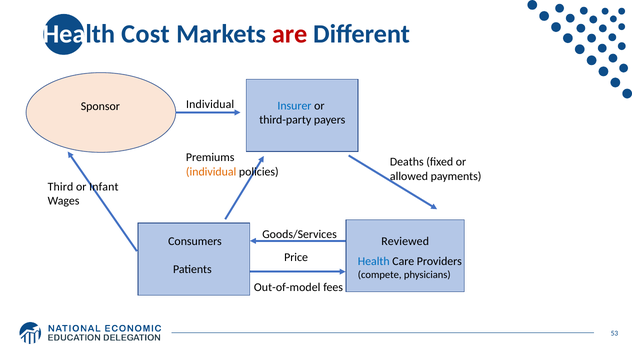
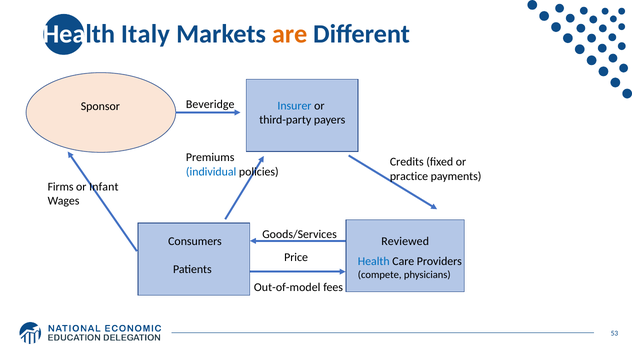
Cost: Cost -> Italy (145, 34)
are colour: red -> orange (290, 34)
Individual: Individual -> Beveridge (210, 104)
Deaths: Deaths -> Credits (407, 162)
individual colour: orange -> blue (211, 171)
allowed: allowed -> practice (409, 176)
Third: Third -> Firms (61, 186)
